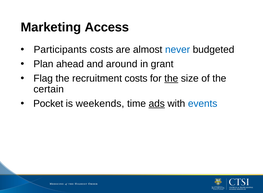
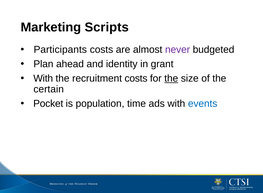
Access: Access -> Scripts (107, 27)
never colour: blue -> purple (178, 50)
around: around -> identity (122, 64)
Flag: Flag -> With (43, 78)
weekends: weekends -> population (100, 103)
ads underline: present -> none (157, 103)
